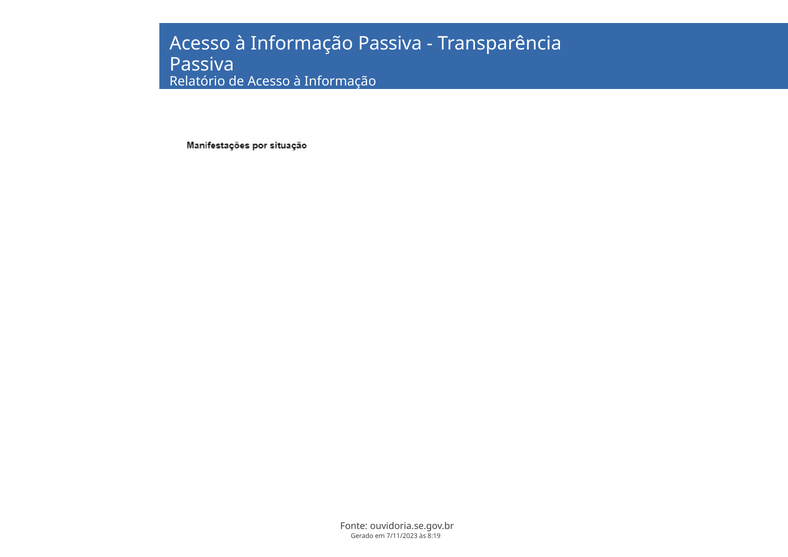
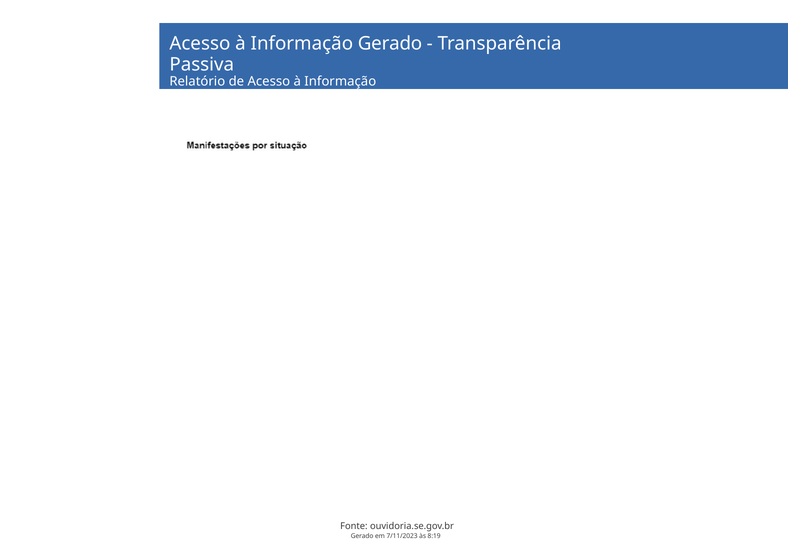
Informação Passiva: Passiva -> Gerado (390, 44)
